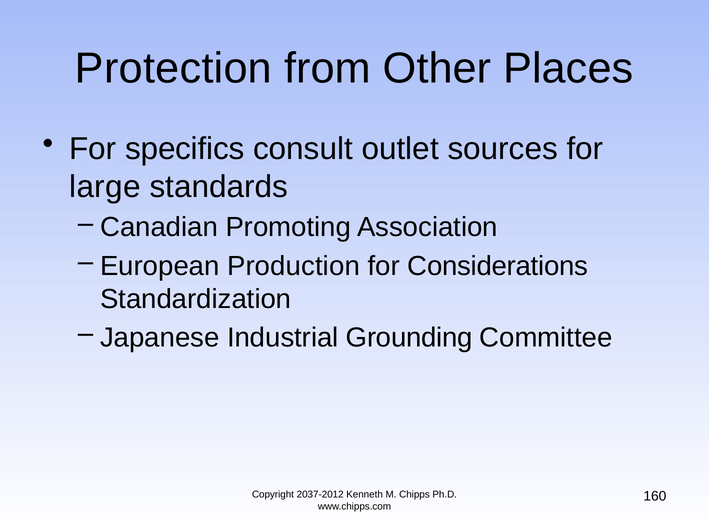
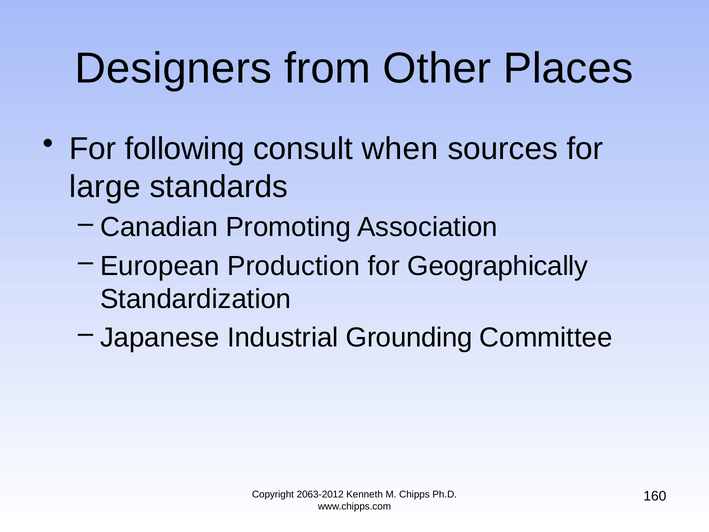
Protection: Protection -> Designers (173, 69)
specifics: specifics -> following (185, 149)
outlet: outlet -> when (400, 149)
Considerations: Considerations -> Geographically (498, 266)
2037-2012: 2037-2012 -> 2063-2012 (320, 494)
